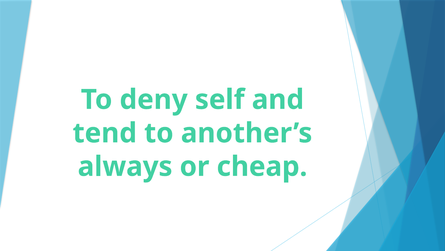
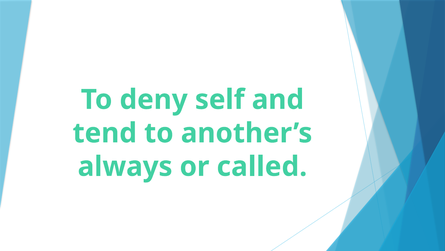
cheap: cheap -> called (262, 166)
